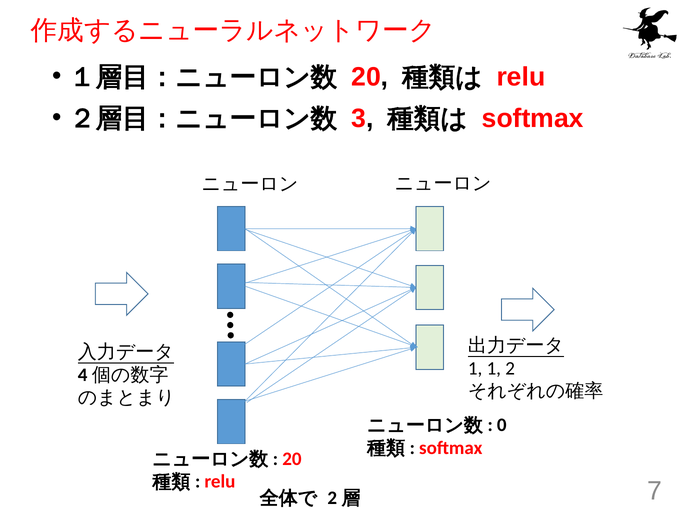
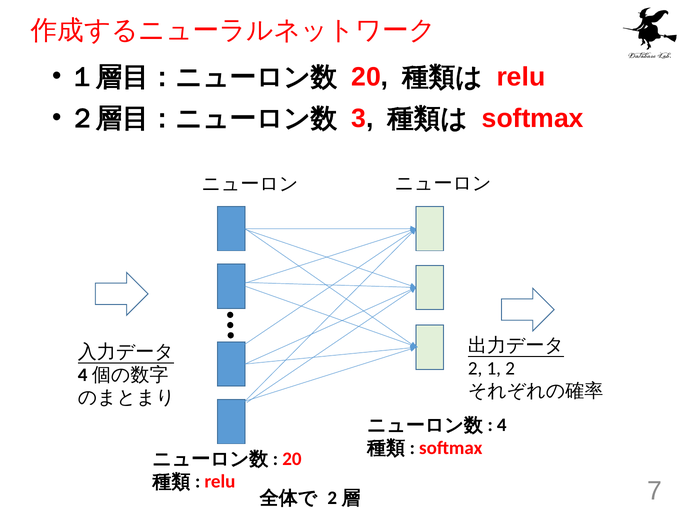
1: 1 -> 2 (475, 368)
0: 0 -> 4 (502, 425)
